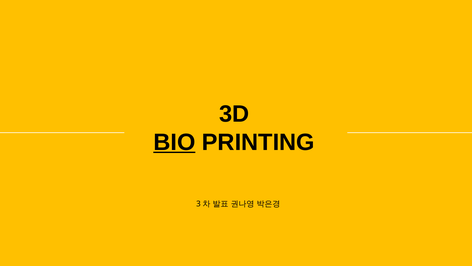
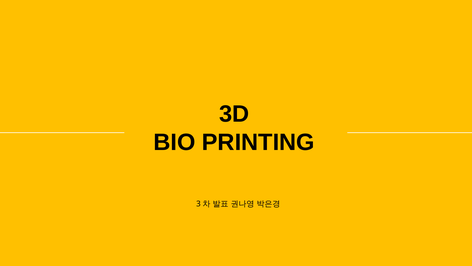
BIO underline: present -> none (174, 142)
